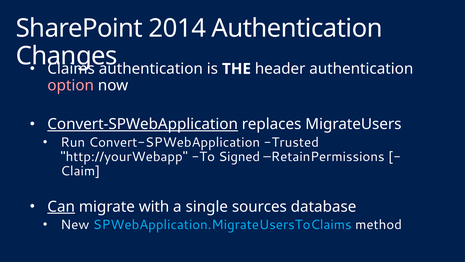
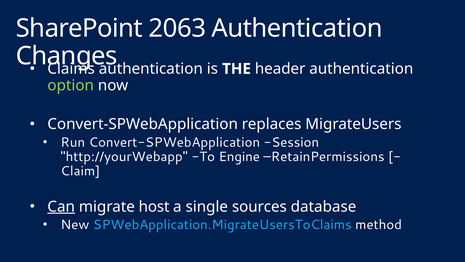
2014: 2014 -> 2063 (177, 28)
option colour: pink -> light green (71, 85)
Convert-SPWebApplication underline: present -> none (143, 124)
Trusted: Trusted -> Session (291, 142)
Signed: Signed -> Engine (239, 157)
with: with -> host (154, 206)
